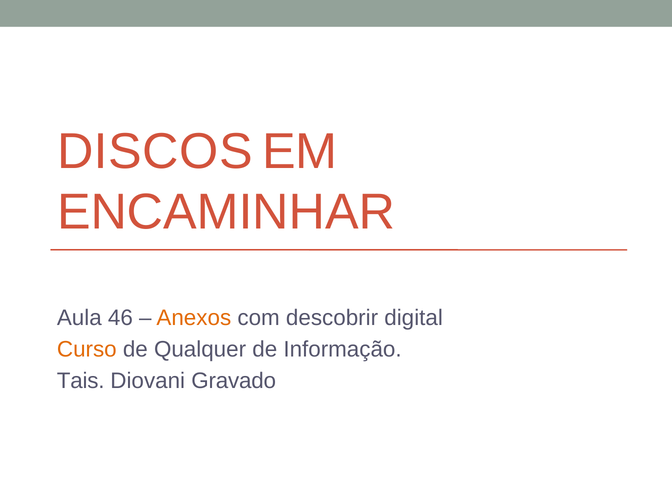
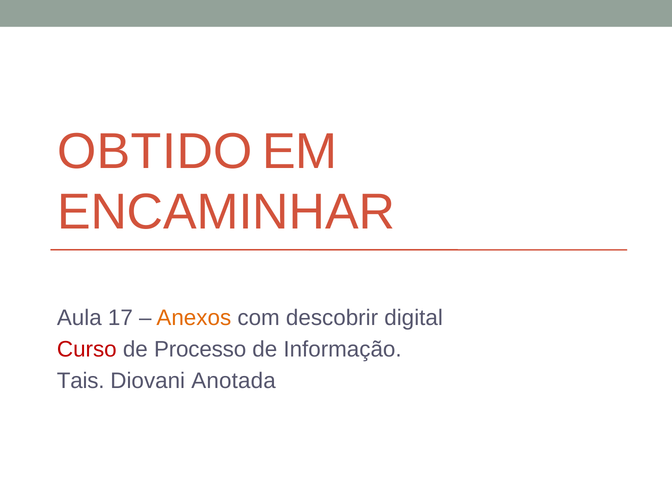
DISCOS: DISCOS -> OBTIDO (155, 152)
46: 46 -> 17 (120, 318)
Curso colour: orange -> red (87, 349)
Qualquer: Qualquer -> Processo (200, 349)
Gravado: Gravado -> Anotada (234, 381)
